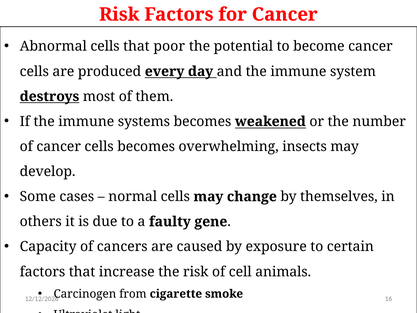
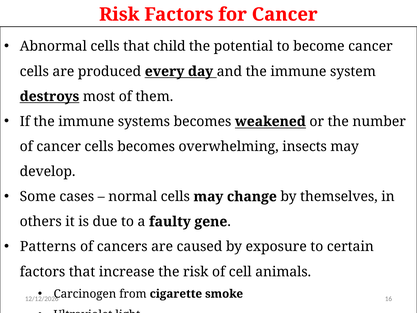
poor: poor -> child (169, 46)
Capacity: Capacity -> Patterns (48, 247)
